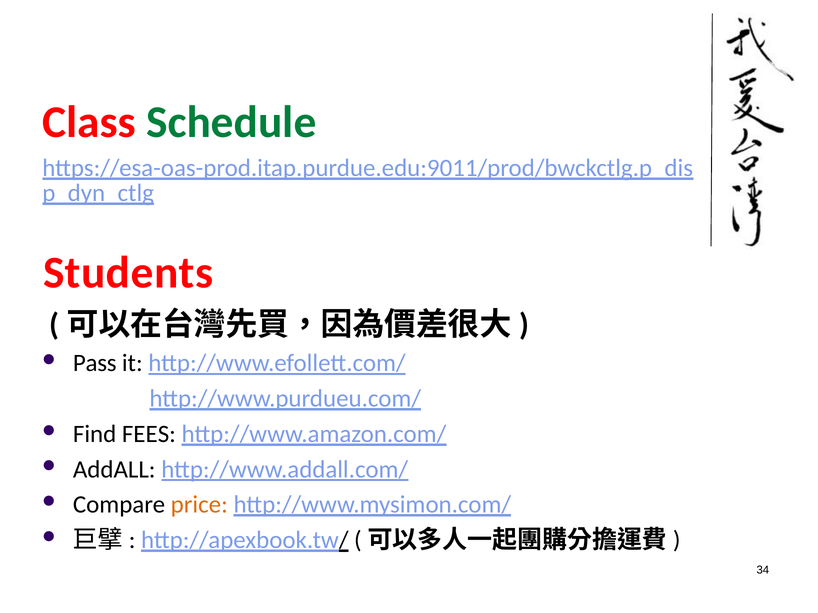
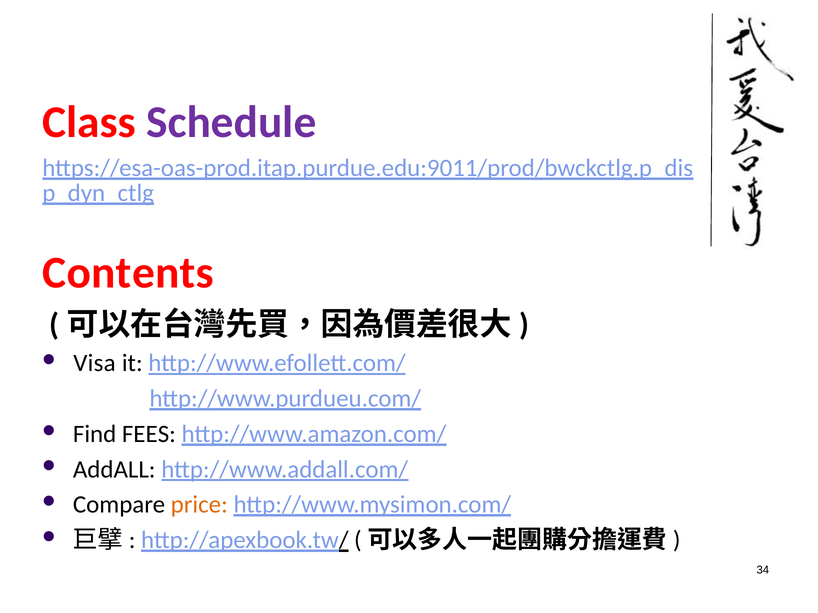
Schedule colour: green -> purple (231, 122)
Students: Students -> Contents (128, 273)
Pass: Pass -> Visa (95, 363)
